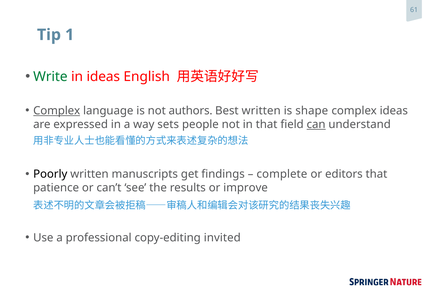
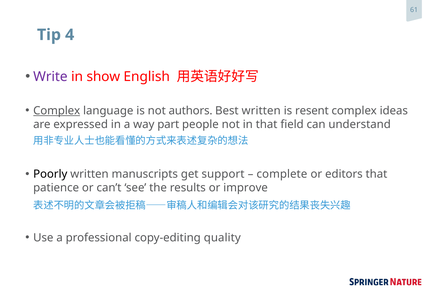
1: 1 -> 4 (70, 35)
Write colour: green -> purple (50, 77)
in ideas: ideas -> show (103, 77)
shape: shape -> resent (312, 111)
sets: sets -> part (168, 125)
can underline: present -> none (316, 125)
findings: findings -> support (223, 174)
invited: invited -> quality (222, 238)
